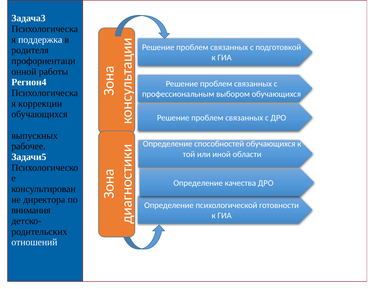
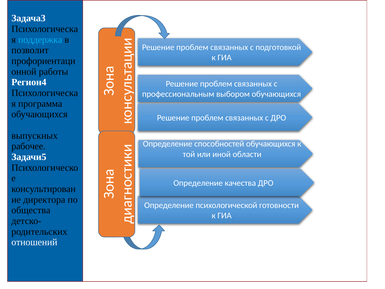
поддержка colour: white -> light blue (40, 40)
родителя: родителя -> позволит (30, 50)
коррекции: коррекции -> программа (40, 104)
внимания: внимания -> общества (31, 210)
